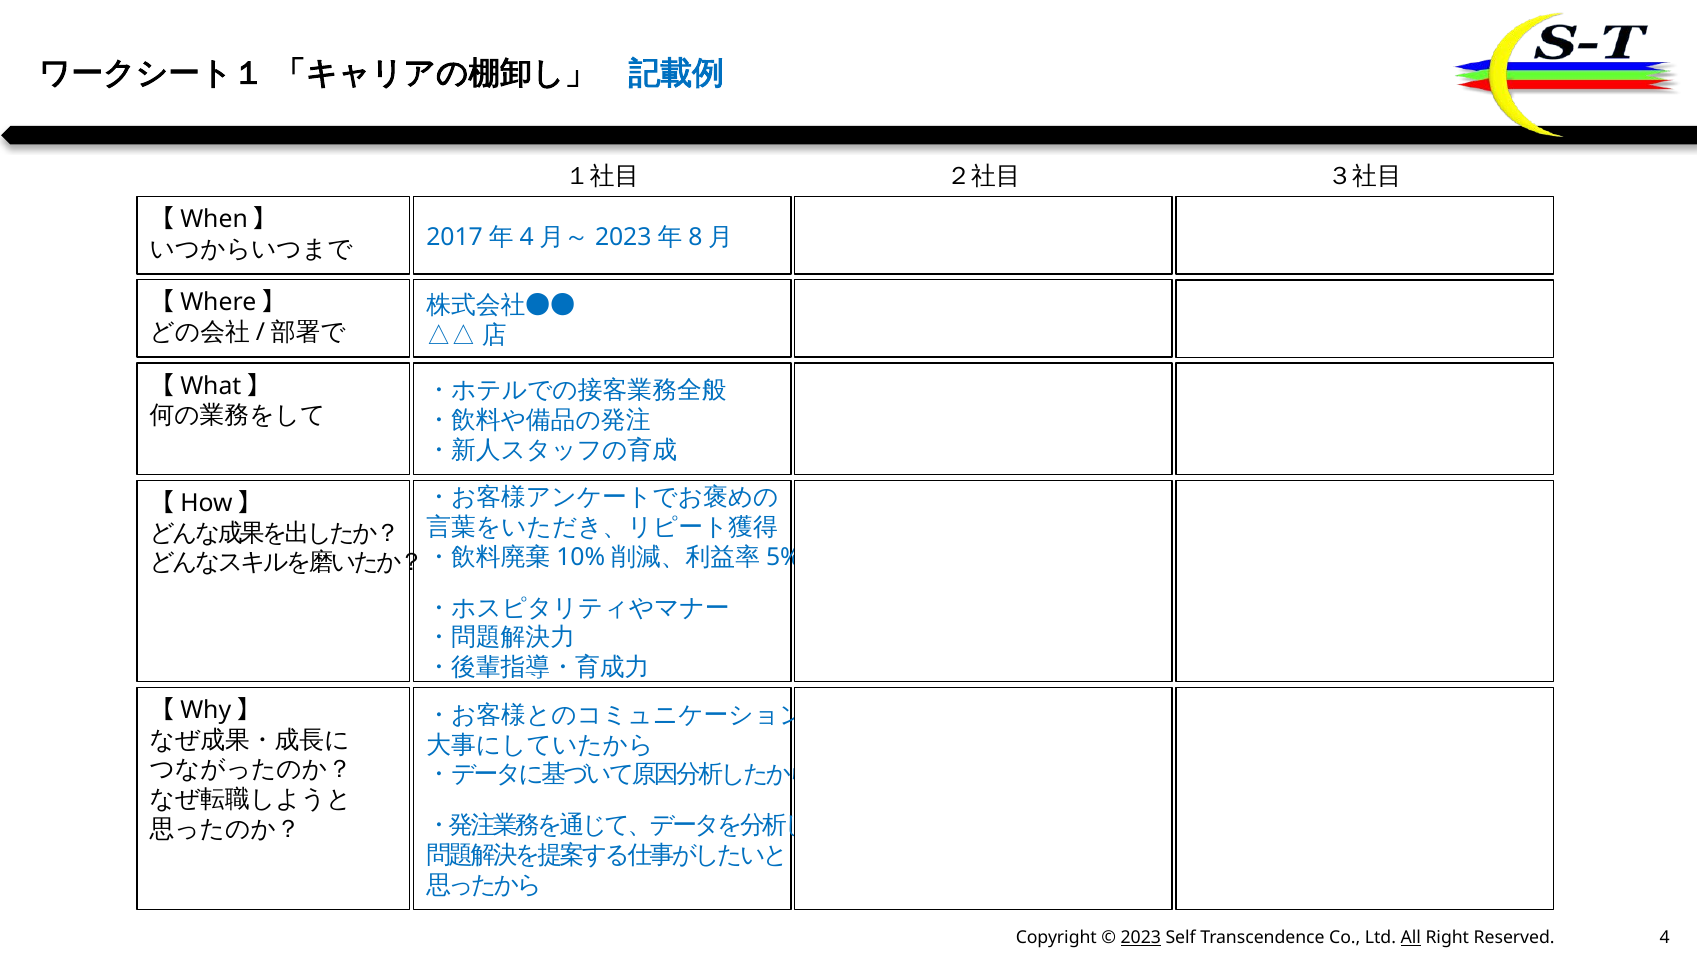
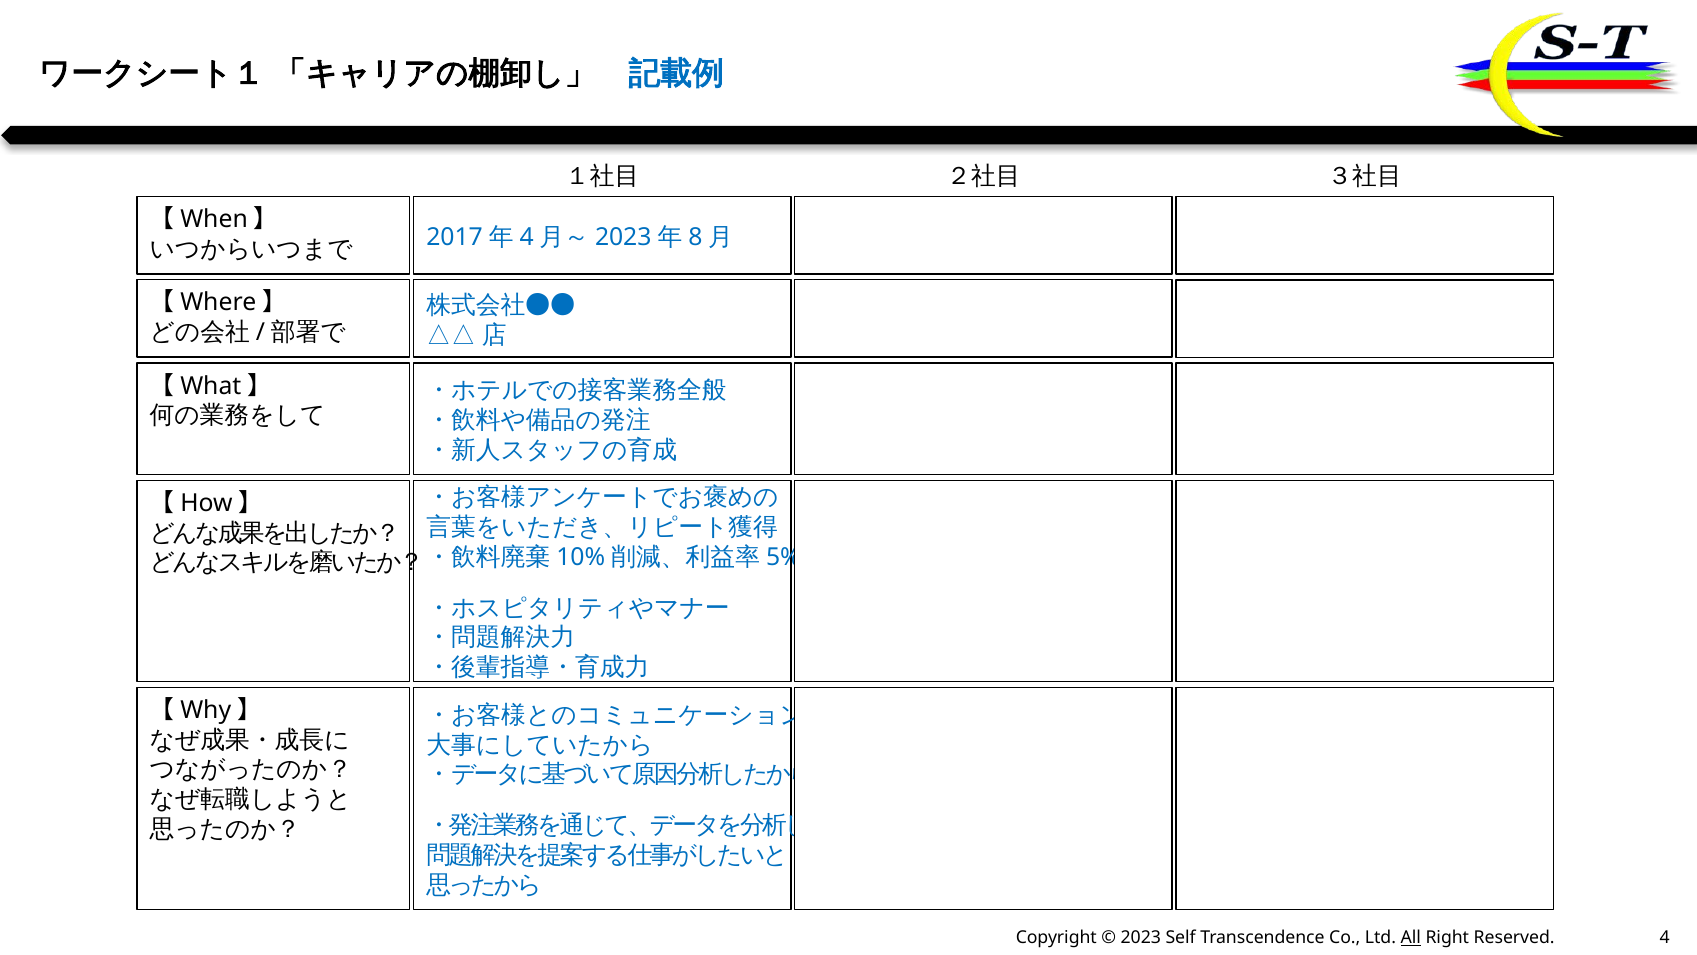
2023 underline: present -> none (1141, 938)
